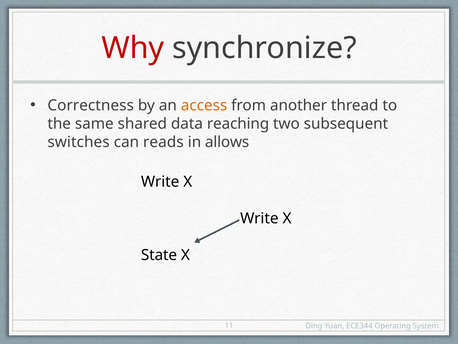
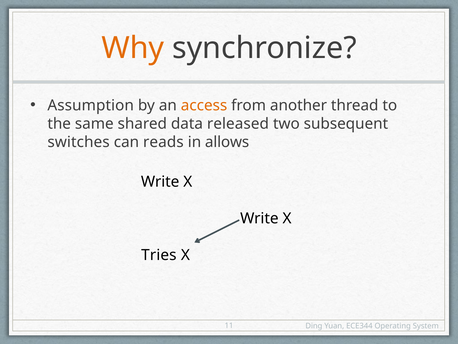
Why colour: red -> orange (133, 48)
Correctness: Correctness -> Assumption (91, 105)
reaching: reaching -> released (238, 124)
State: State -> Tries (159, 255)
